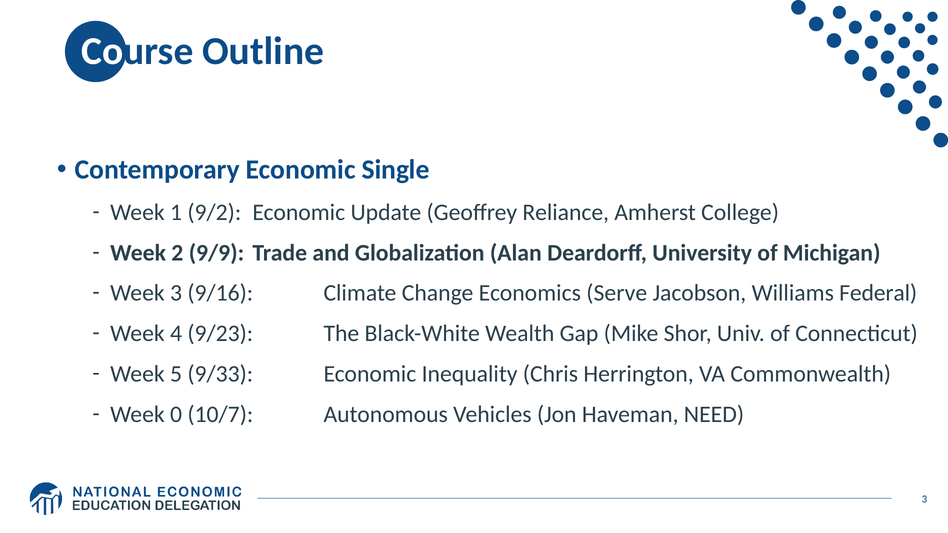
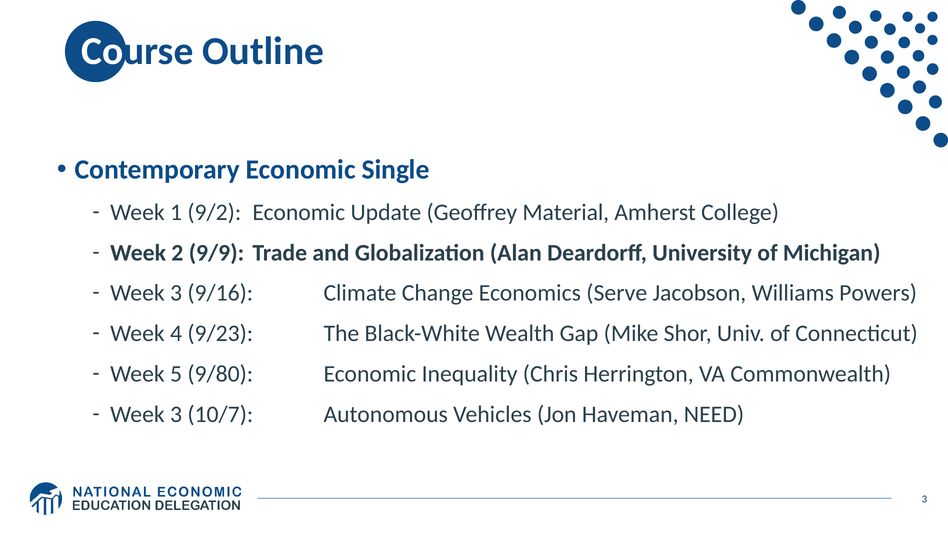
Reliance: Reliance -> Material (566, 213)
Federal: Federal -> Powers (878, 293)
9/33: 9/33 -> 9/80 (220, 374)
0: 0 -> 3 (176, 414)
